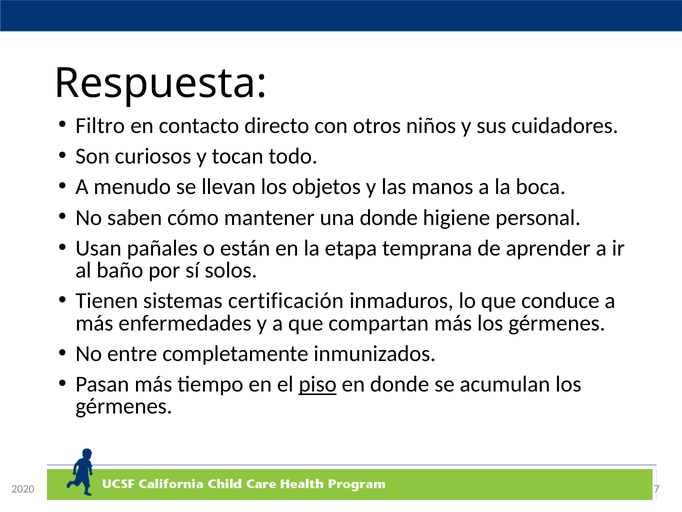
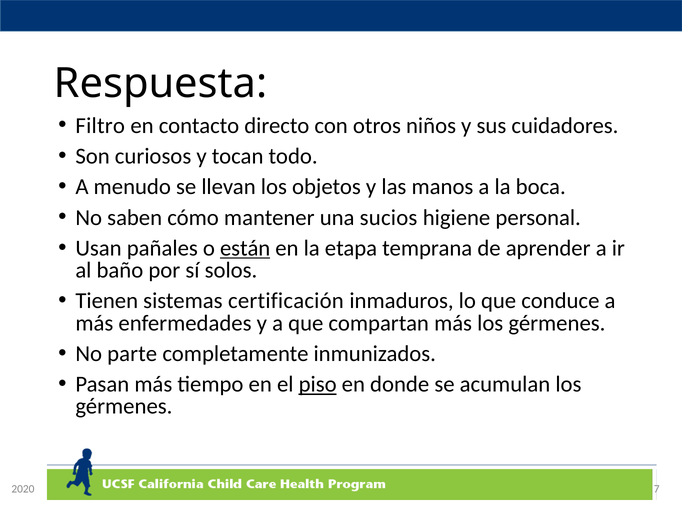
una donde: donde -> sucios (389, 217)
están underline: none -> present (245, 248)
entre: entre -> parte (132, 353)
